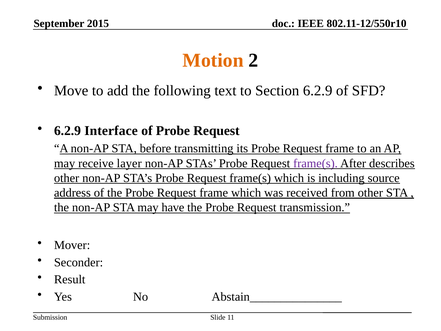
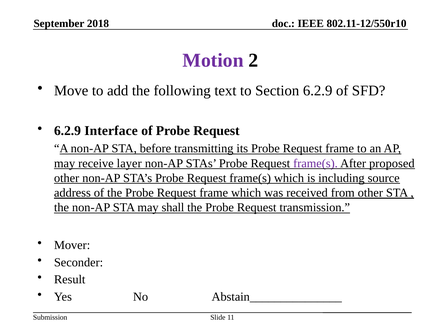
2015: 2015 -> 2018 (98, 24)
Motion colour: orange -> purple (213, 60)
describes: describes -> proposed (392, 163)
have: have -> shall (173, 207)
